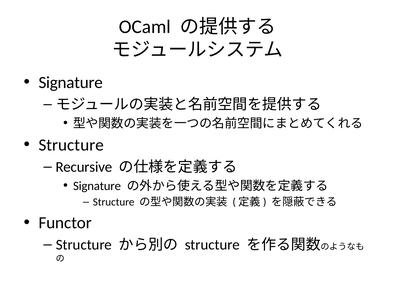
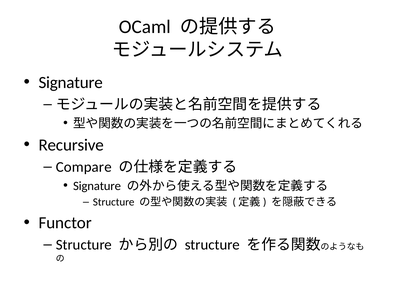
Structure: Structure -> Recursive (71, 145)
Recursive: Recursive -> Compare (84, 167)
